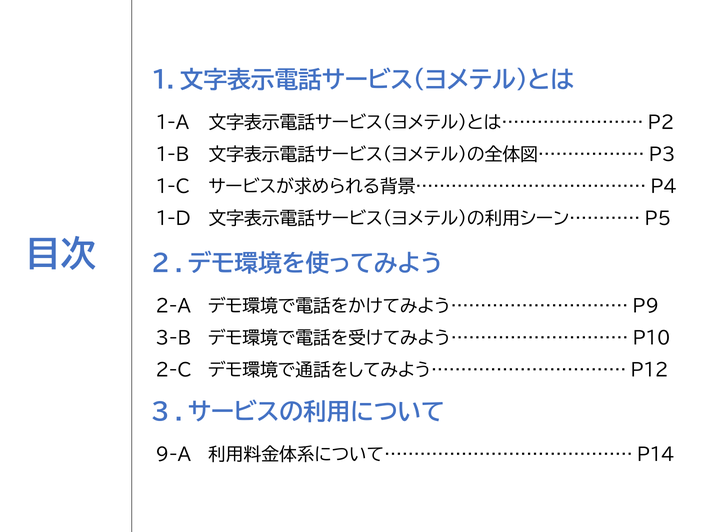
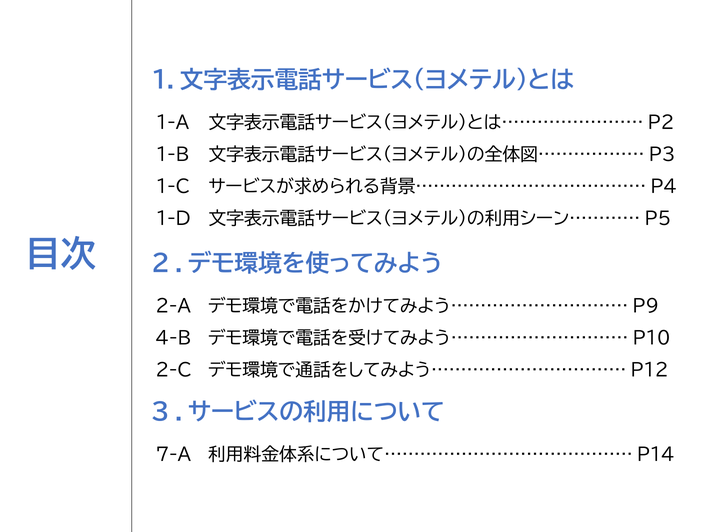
3-B: 3-B -> 4-B (173, 339)
9-A: 9-A -> 7-A (173, 455)
